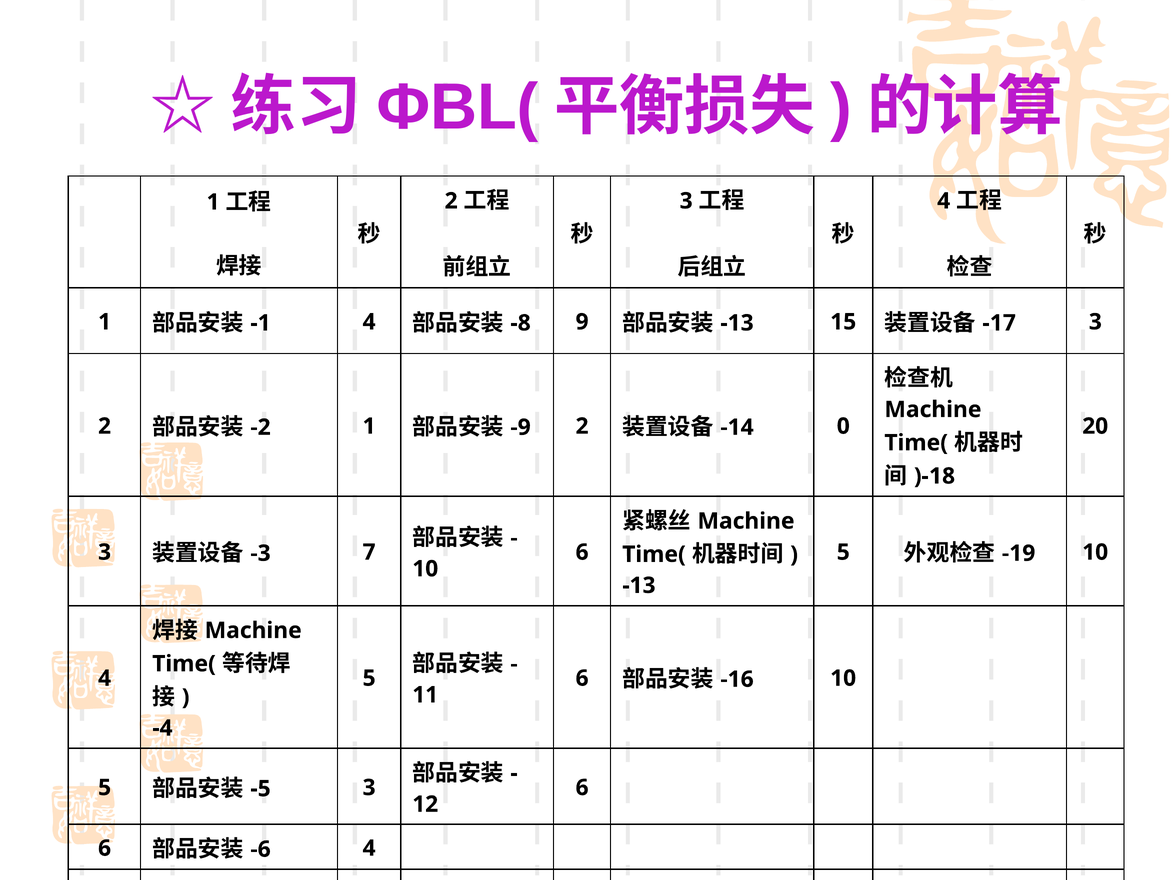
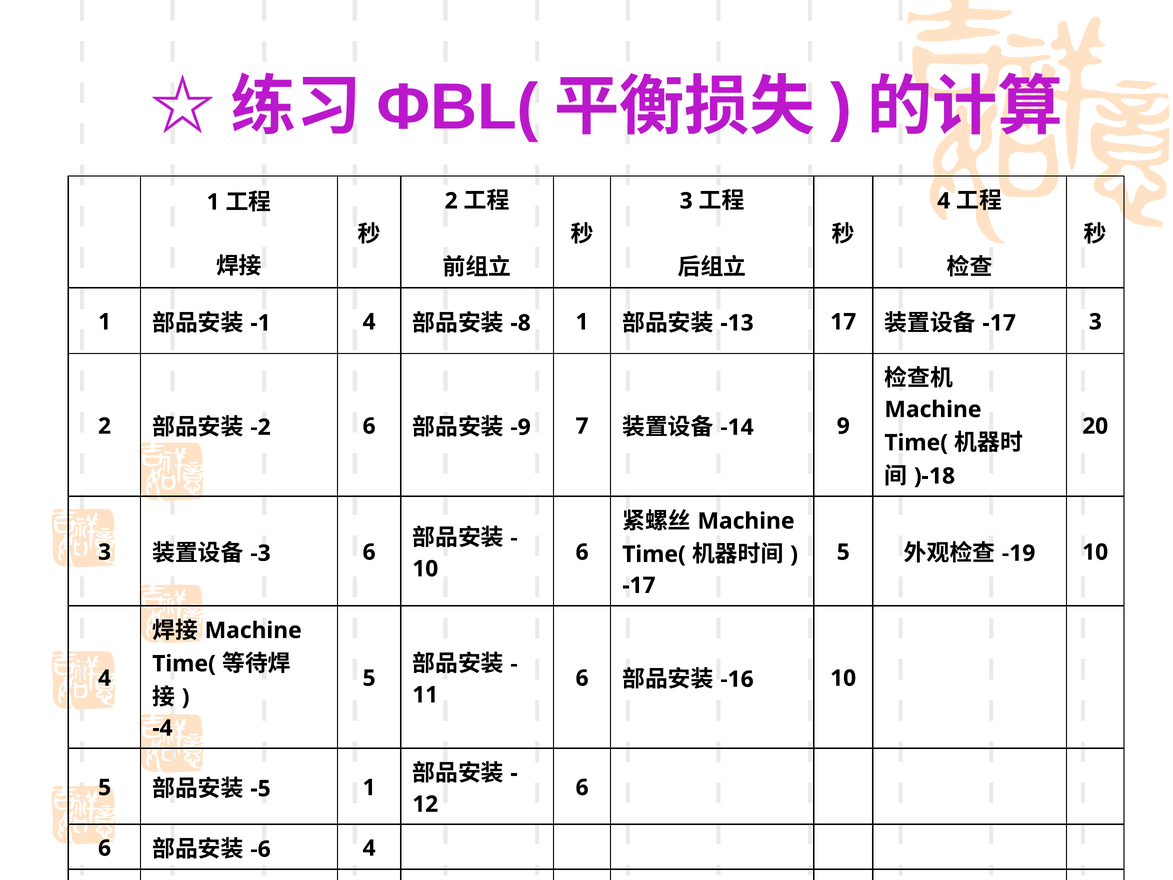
9: 9 -> 1 (582, 322)
15: 15 -> 17 (843, 322)
1: 1 -> 6 (369, 426)
2: 2 -> 7 (582, 426)
0: 0 -> 9 (843, 426)
7: 7 -> 6 (369, 552)
-13: -13 -> -17 (639, 585)
3: 3 -> 1 (369, 787)
